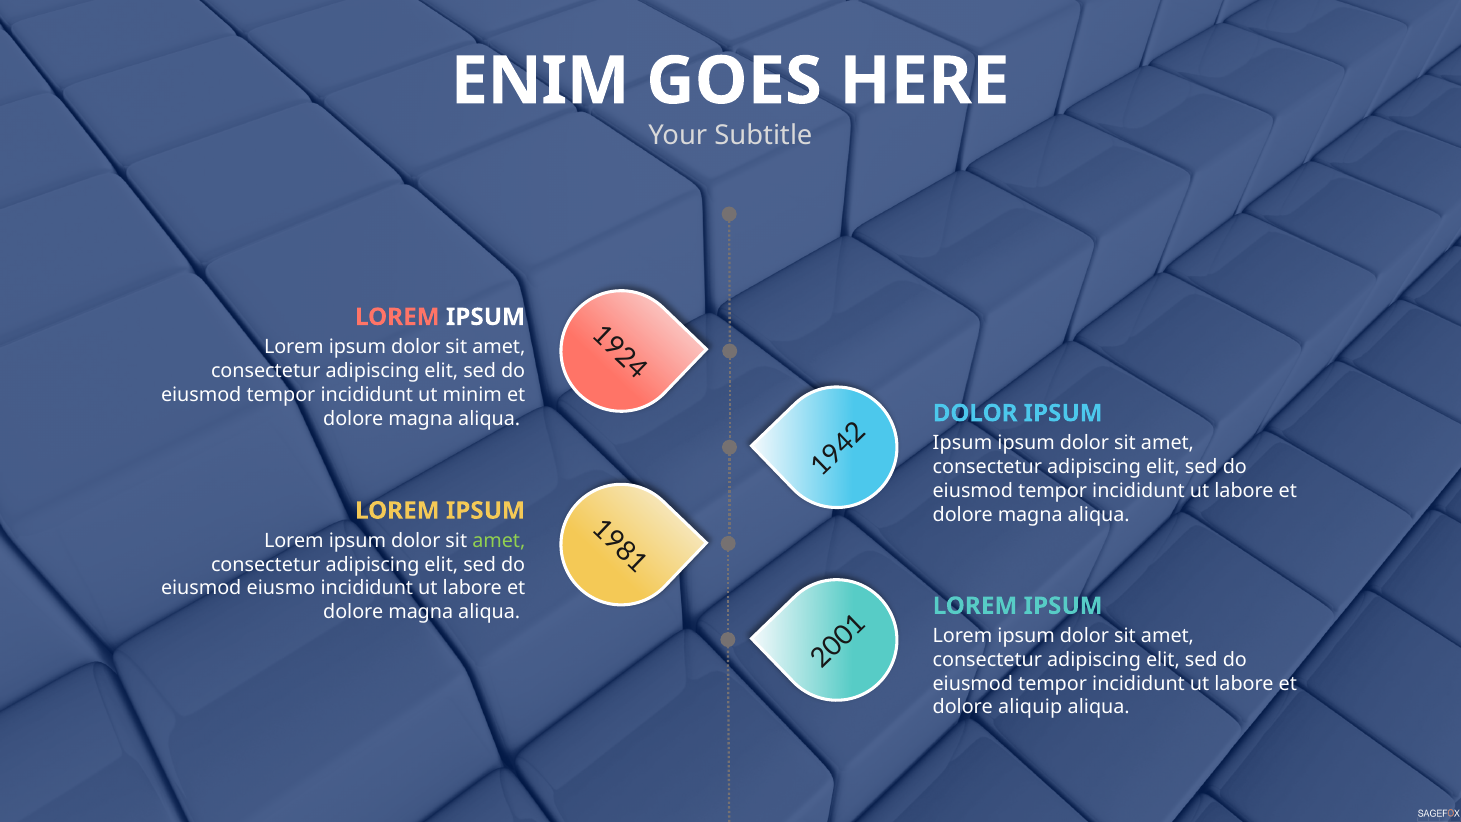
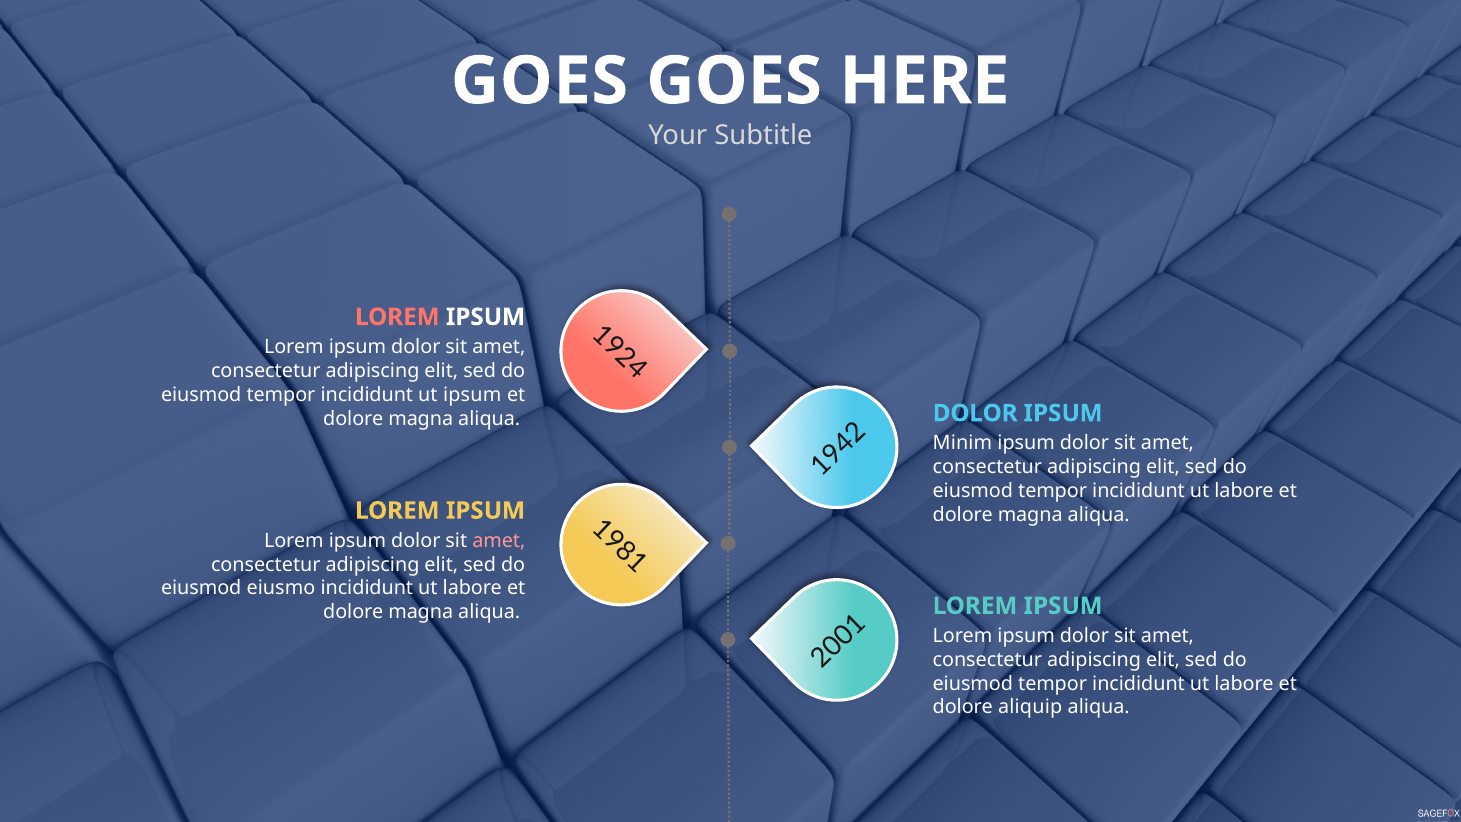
ENIM: ENIM -> GOES (539, 81)
ut minim: minim -> ipsum (472, 395)
Ipsum: Ipsum -> Minim (962, 443)
amet colour: light green -> pink (499, 541)
